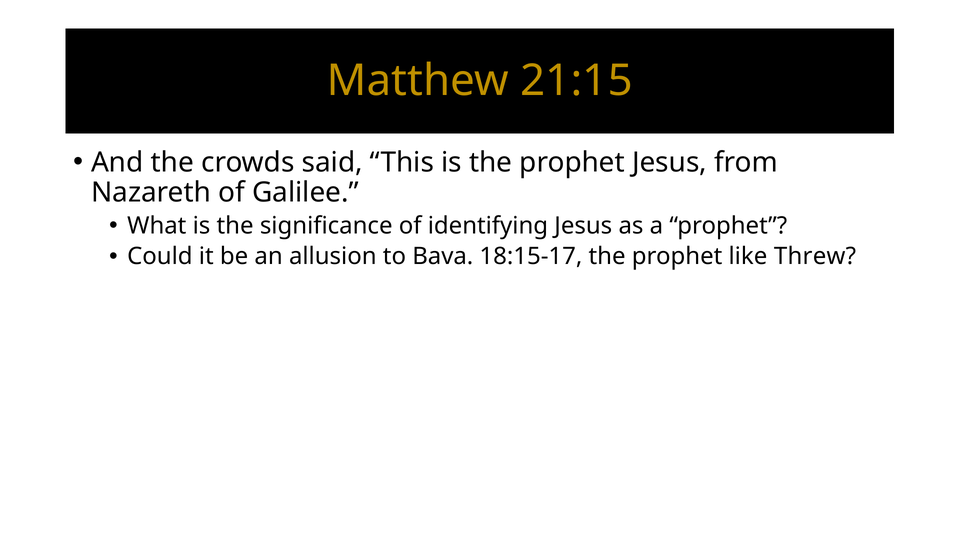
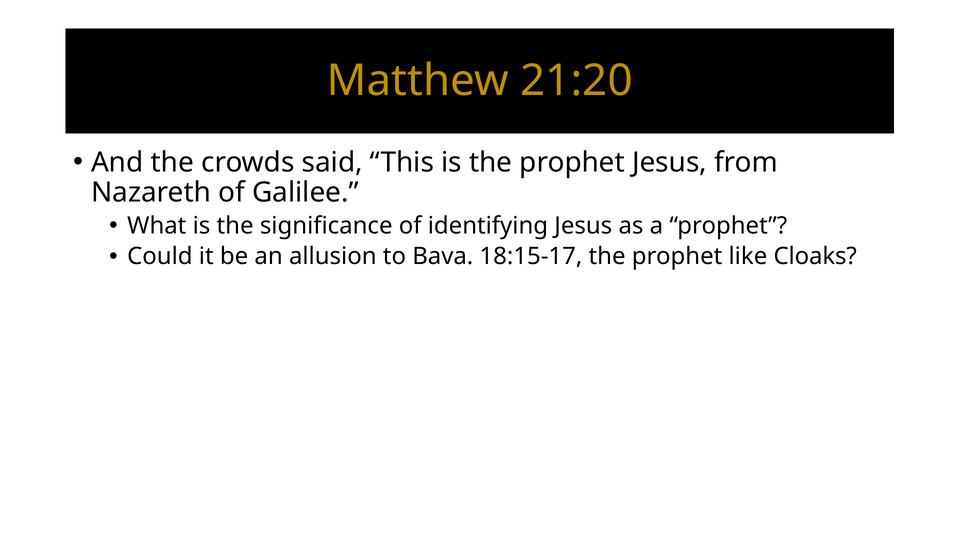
21:15: 21:15 -> 21:20 (577, 81)
Threw: Threw -> Cloaks (815, 257)
